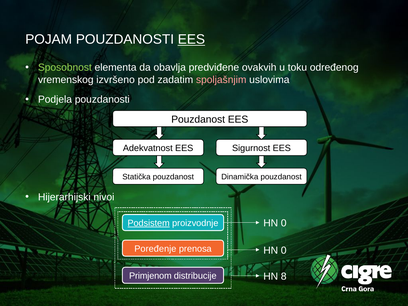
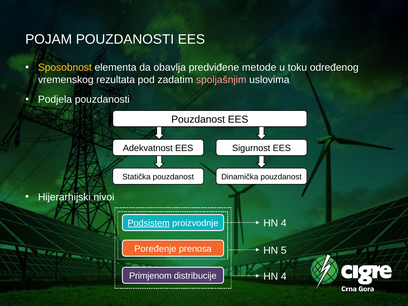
EES underline: present -> none (191, 39)
Sposobnost colour: light green -> yellow (65, 68)
ovakvih: ovakvih -> metode (259, 68)
izvršeno: izvršeno -> rezultata (116, 80)
0: 0 -> 4 (284, 223)
0: 0 -> 5 (284, 250)
8: 8 -> 4 (284, 276)
